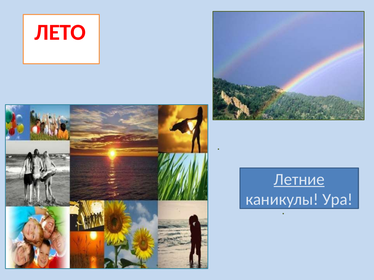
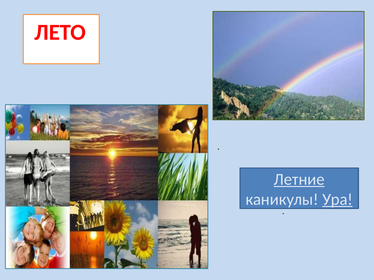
Ура underline: none -> present (338, 200)
